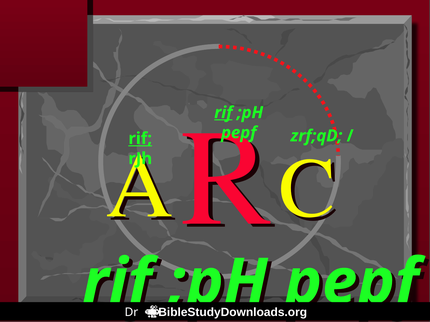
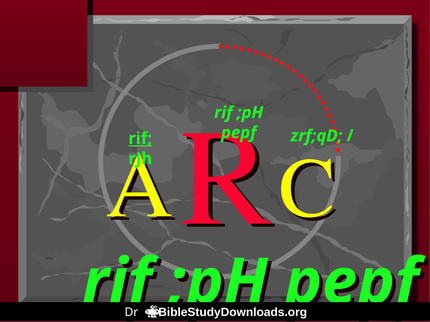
rif underline: present -> none (223, 113)
